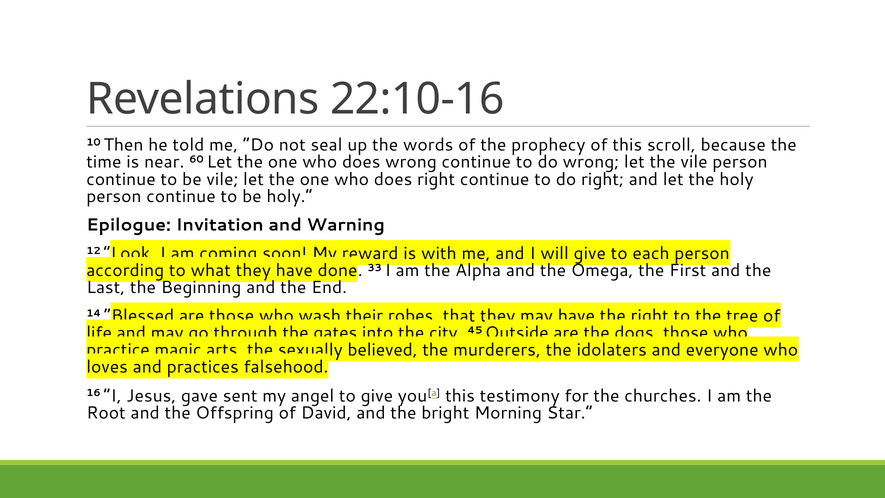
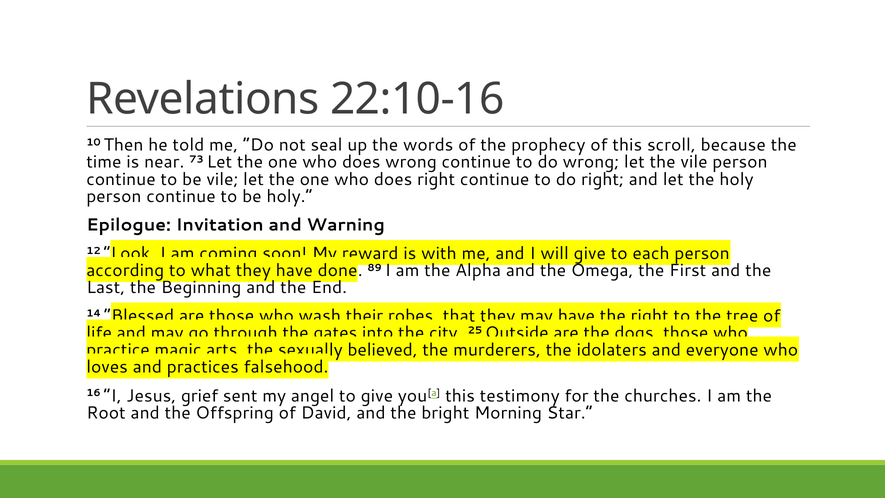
60: 60 -> 73 (196, 159)
33: 33 -> 89 (375, 268)
45: 45 -> 25 (475, 330)
gave: gave -> grief (200, 396)
